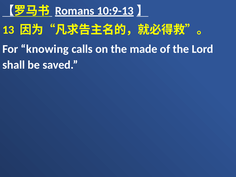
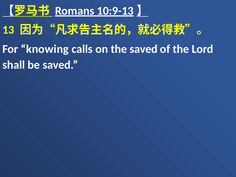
the made: made -> saved (144, 49)
